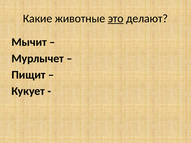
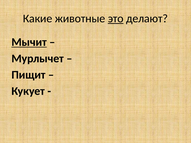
Мычит underline: none -> present (29, 42)
